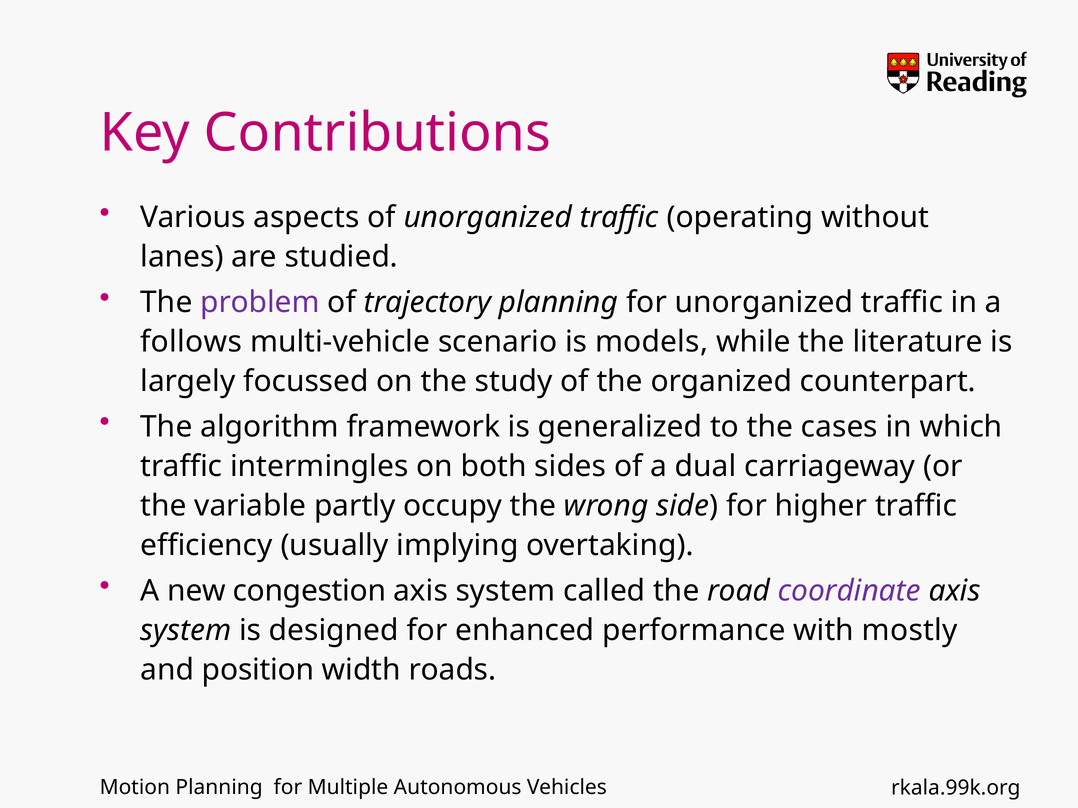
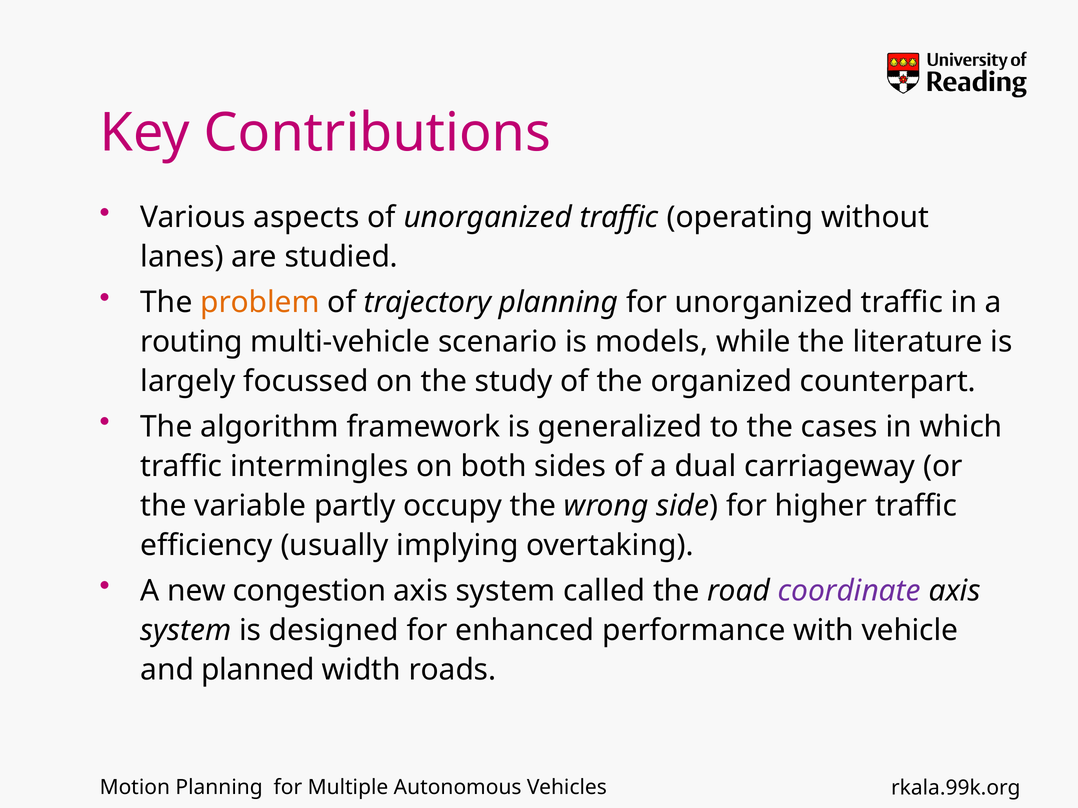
problem colour: purple -> orange (260, 303)
follows: follows -> routing (191, 342)
mostly: mostly -> vehicle (910, 631)
position: position -> planned (258, 670)
